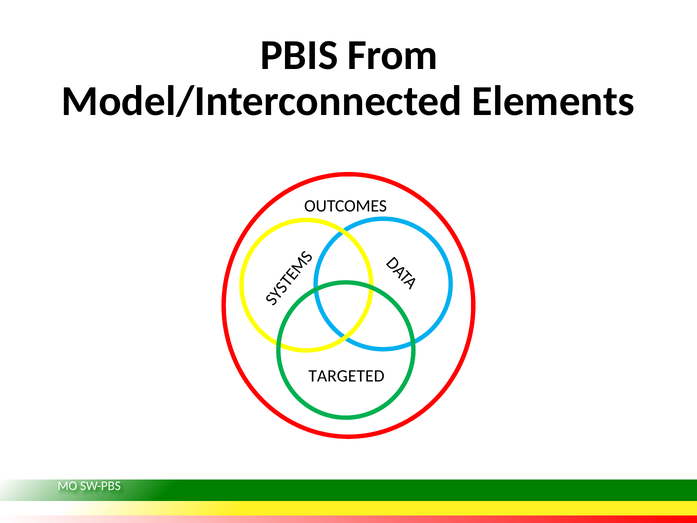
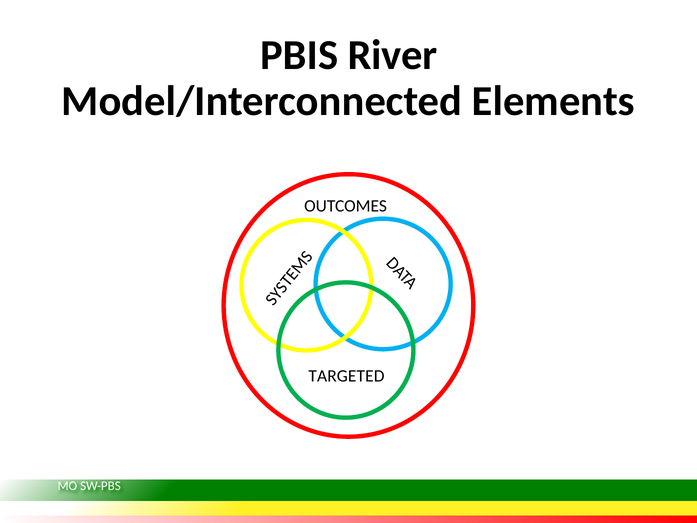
From: From -> River (392, 55)
